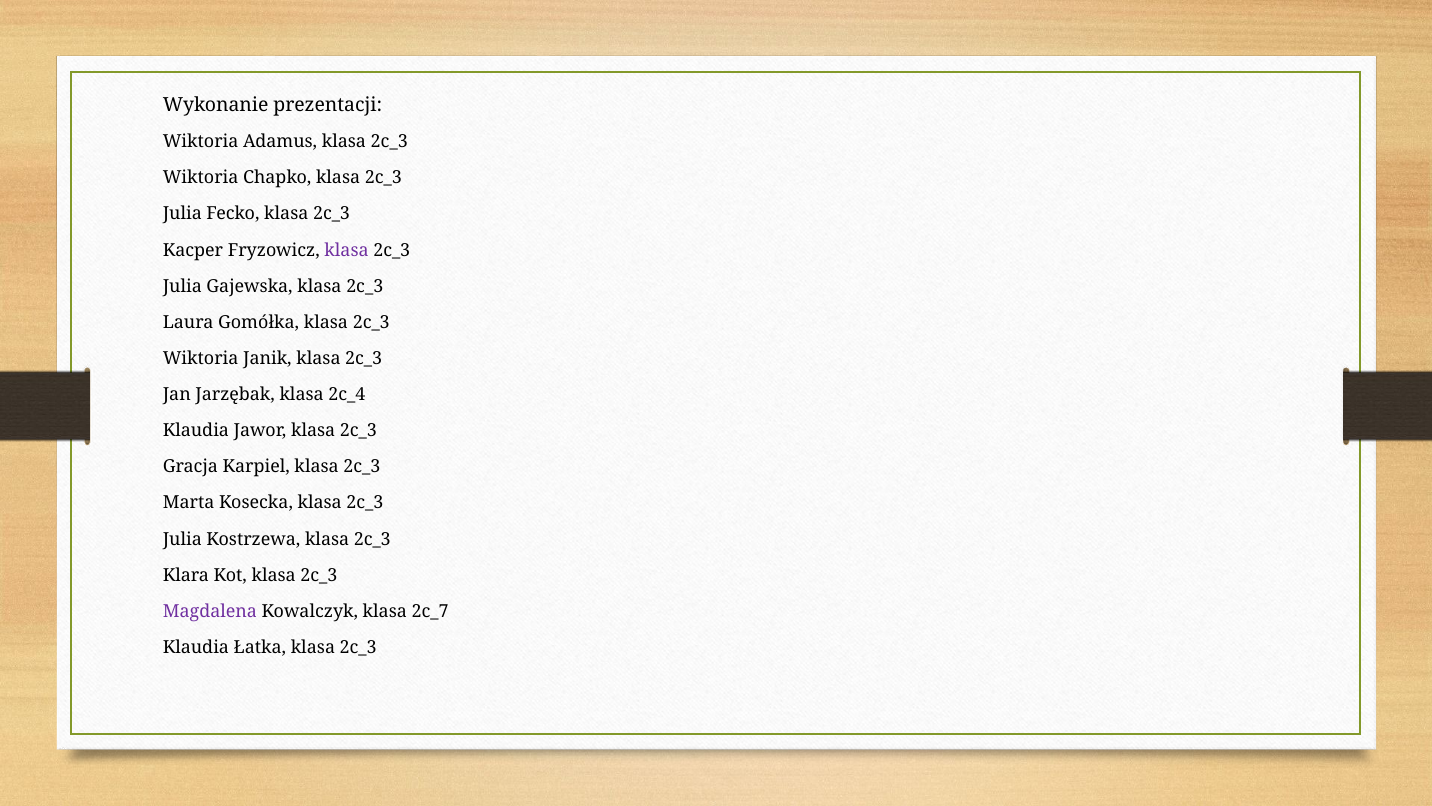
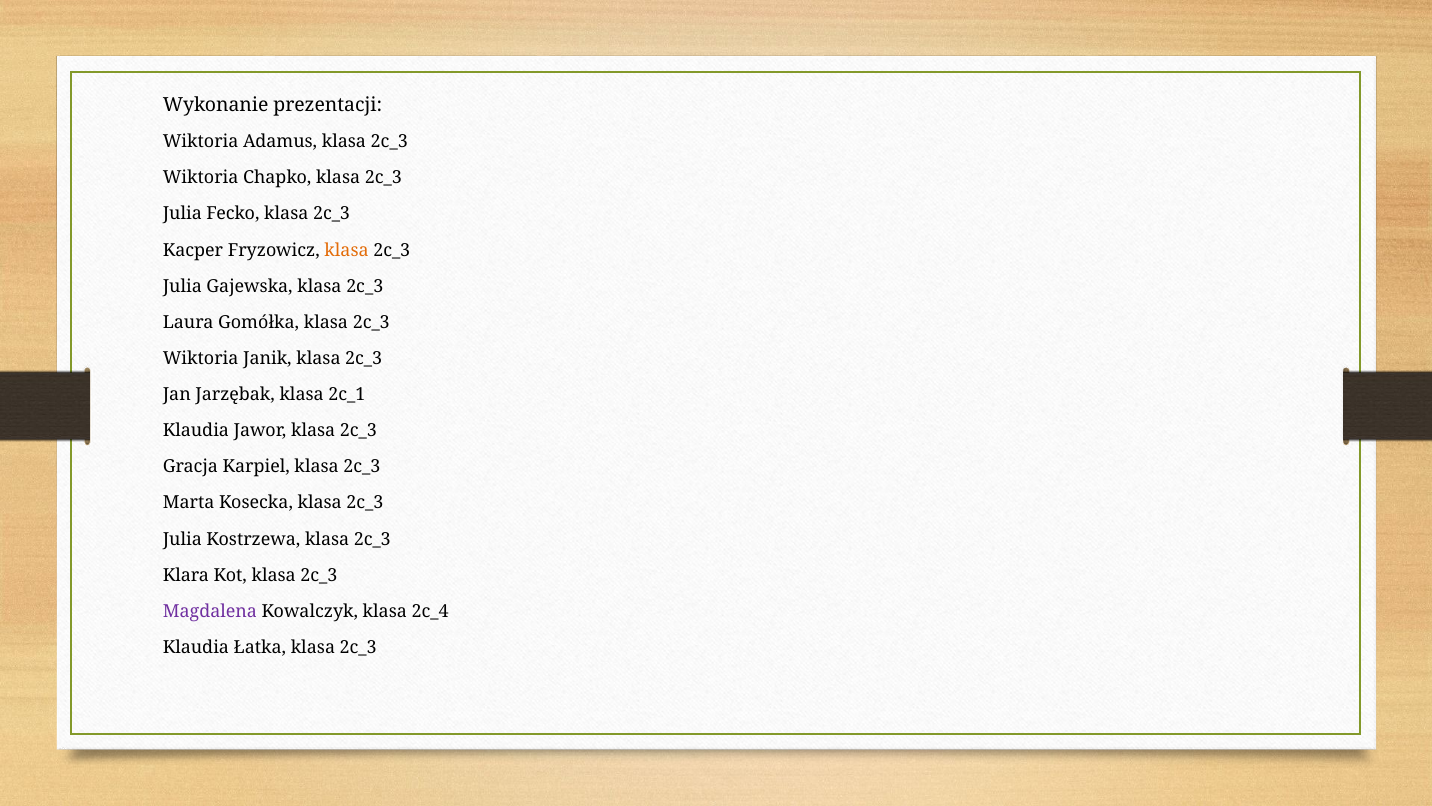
klasa colour: purple -> orange (347, 250)
2c_4: 2c_4 -> 2c_1 (347, 394)
2c_7: 2c_7 -> 2c_4 (430, 611)
